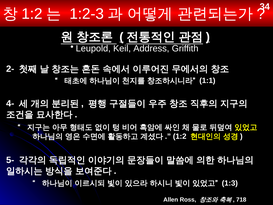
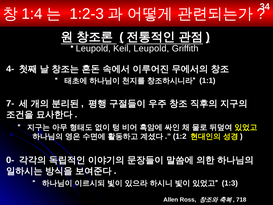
1:2: 1:2 -> 1:4 (32, 14)
Keil Address: Address -> Leupold (151, 48)
2-: 2- -> 4- (10, 69)
4-: 4- -> 7- (10, 103)
5-: 5- -> 0- (10, 160)
